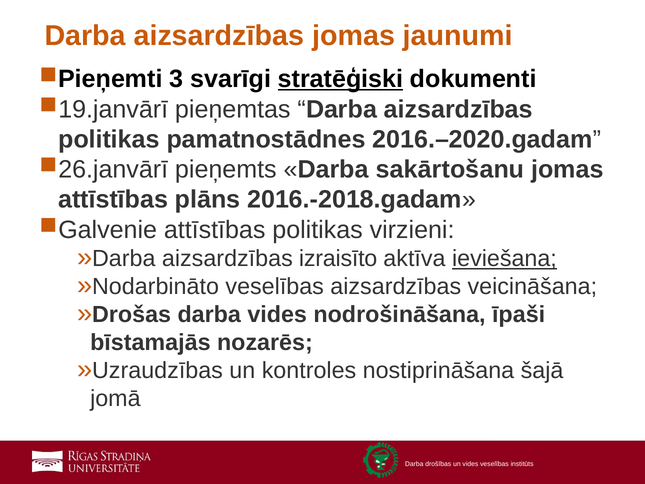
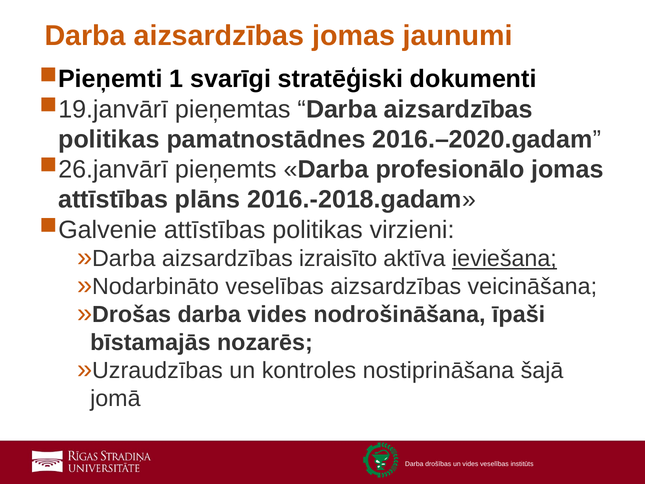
3: 3 -> 1 (176, 79)
stratēģiski underline: present -> none (340, 79)
sakārtošanu: sakārtošanu -> profesionālo (450, 169)
